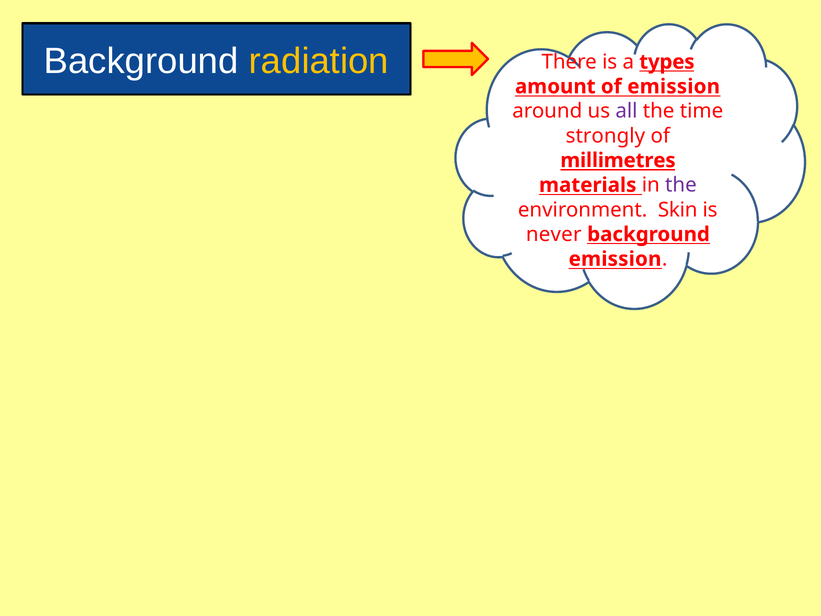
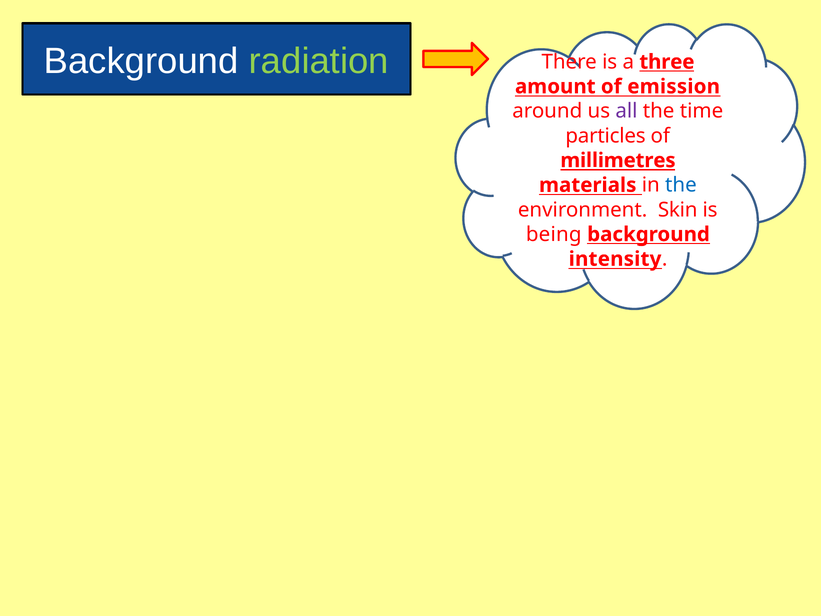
radiation colour: yellow -> light green (319, 61)
types: types -> three (667, 62)
strongly: strongly -> particles (606, 136)
the colour: purple -> blue (681, 185)
never: never -> being (554, 234)
emission: emission -> intensity (615, 259)
